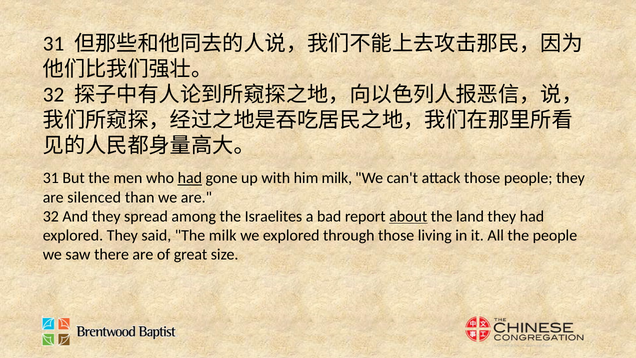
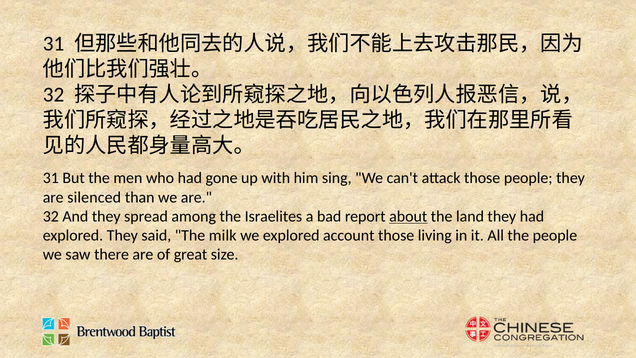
had underline: present -> none (190, 178)
him milk: milk -> sing (337, 178)
through: through -> account (349, 235)
